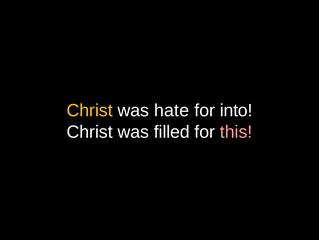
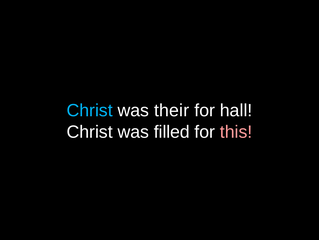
Christ colour: yellow -> light blue (90, 110)
hate: hate -> their (172, 110)
into: into -> hall (236, 110)
